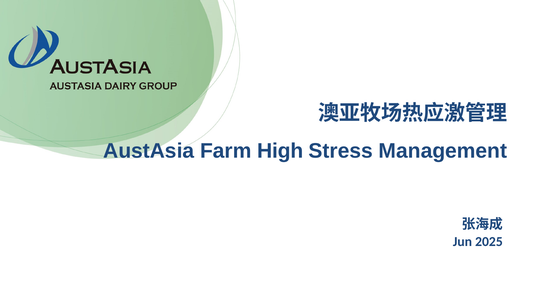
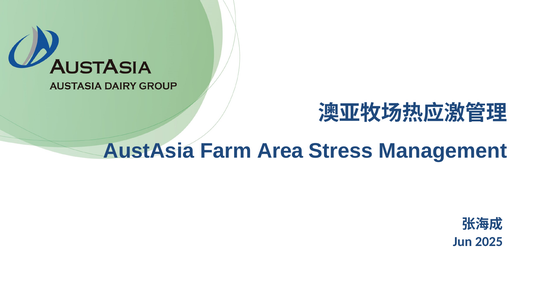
High: High -> Area (280, 151)
